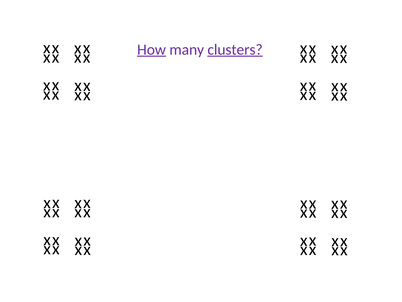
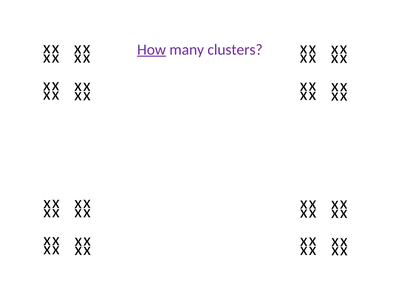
clusters underline: present -> none (235, 50)
